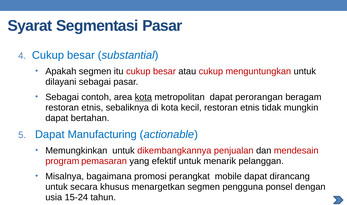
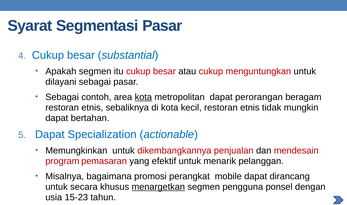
Manufacturing: Manufacturing -> Specialization (102, 134)
menargetkan underline: none -> present (158, 187)
15-24: 15-24 -> 15-23 (76, 197)
